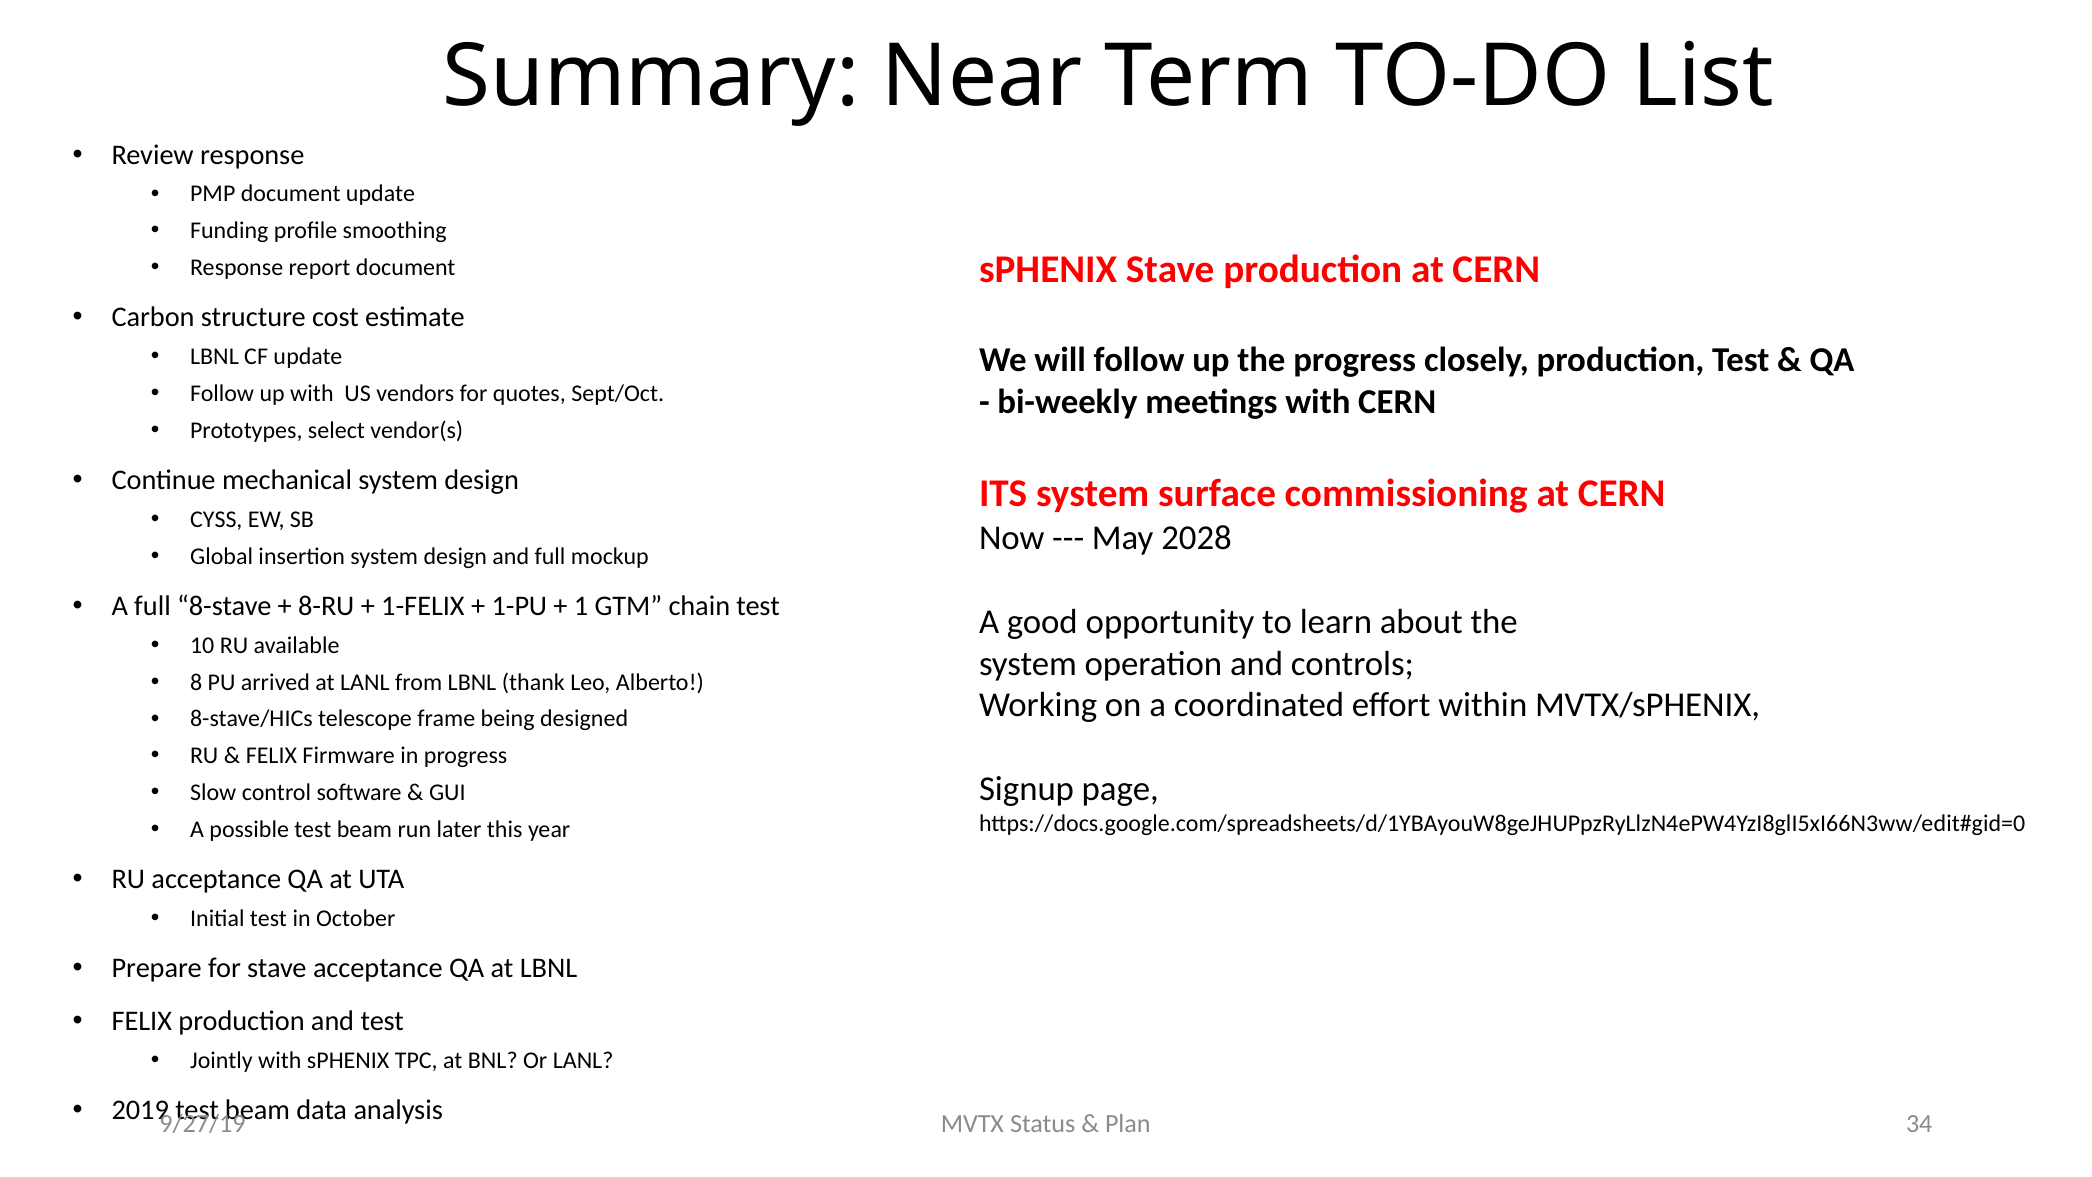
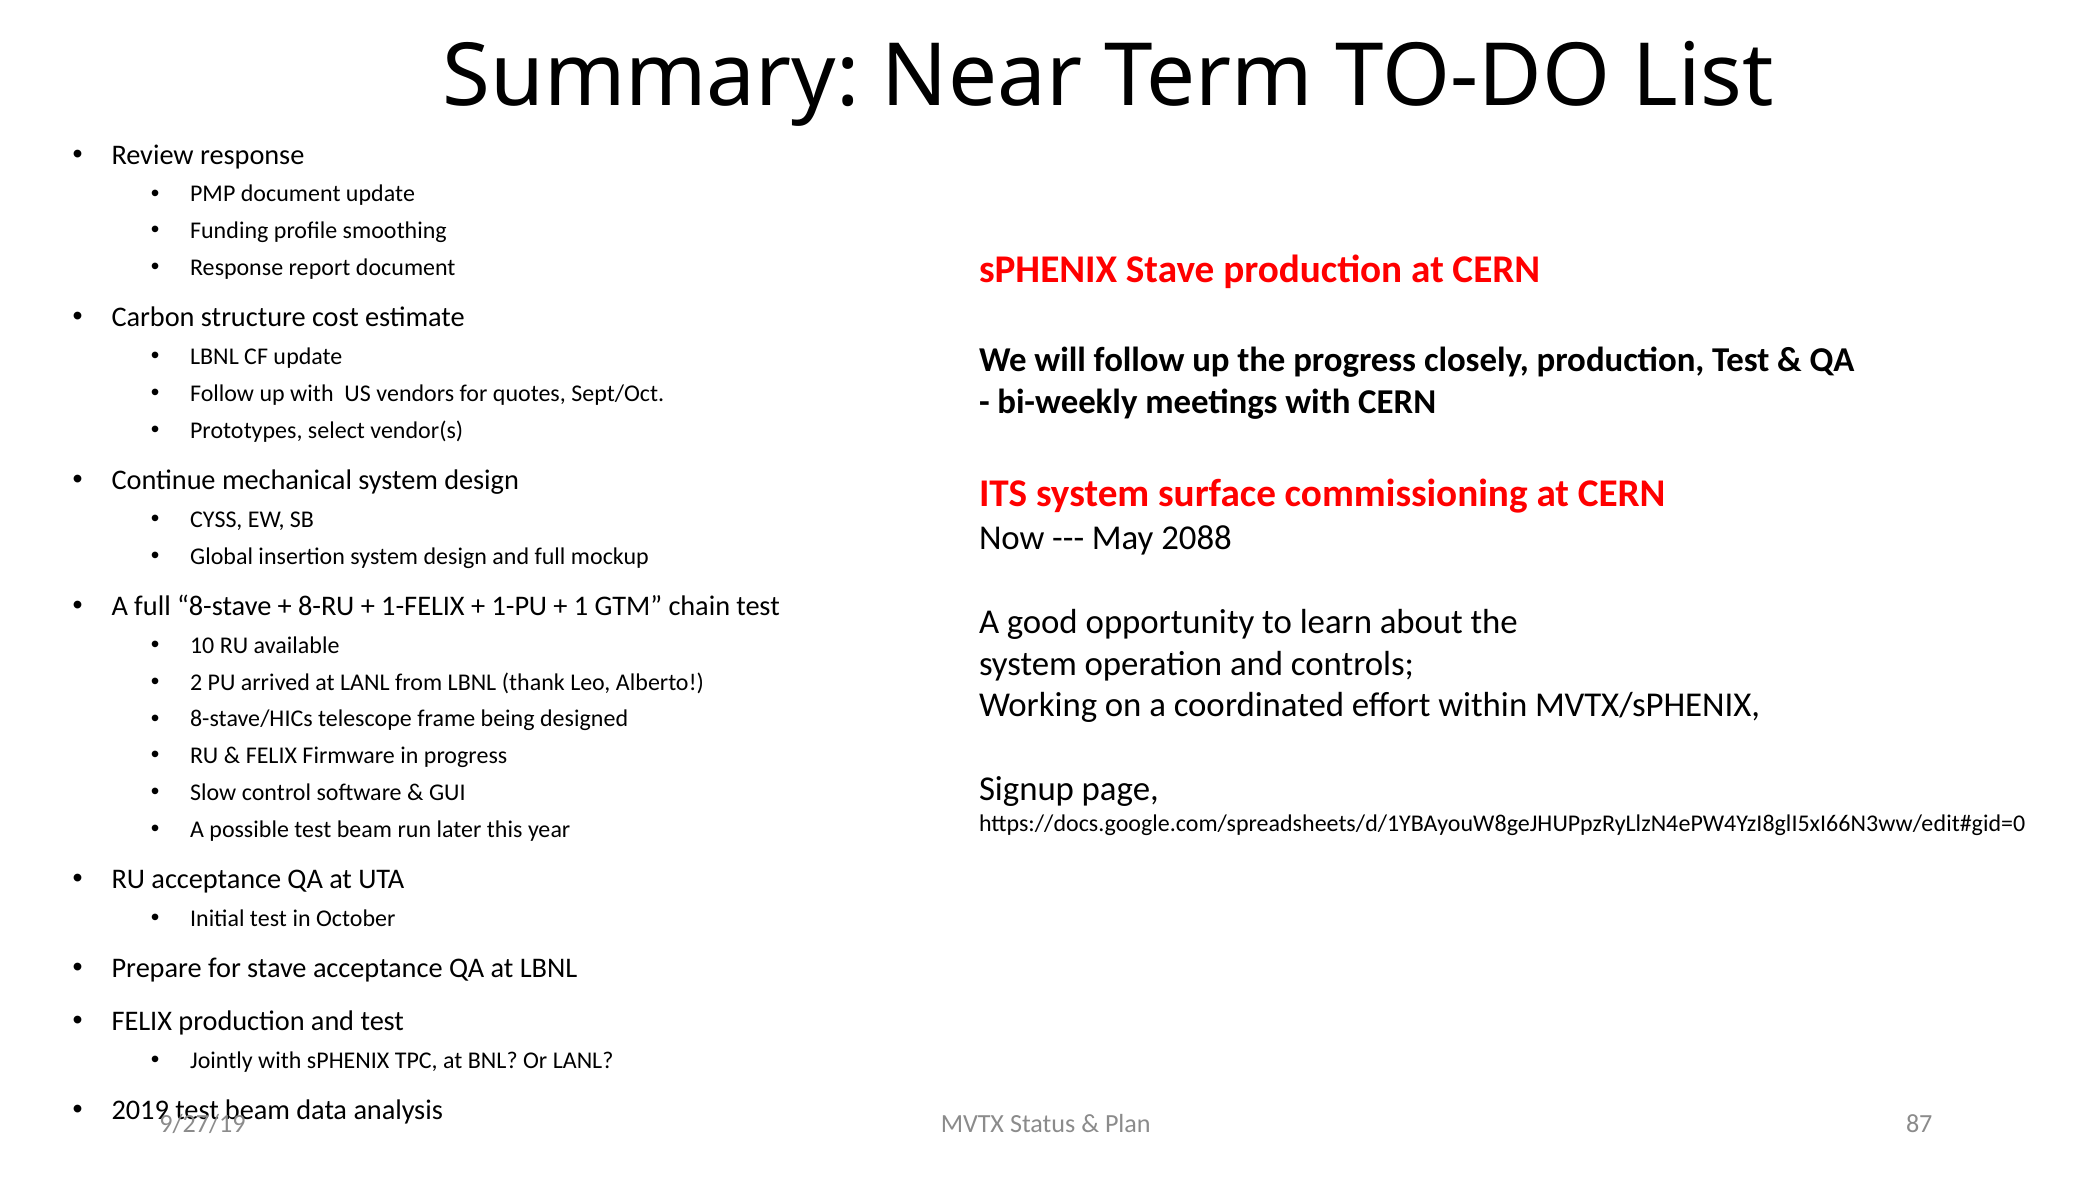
2028: 2028 -> 2088 (1197, 538)
8: 8 -> 2 (196, 682)
34: 34 -> 87 (1919, 1124)
